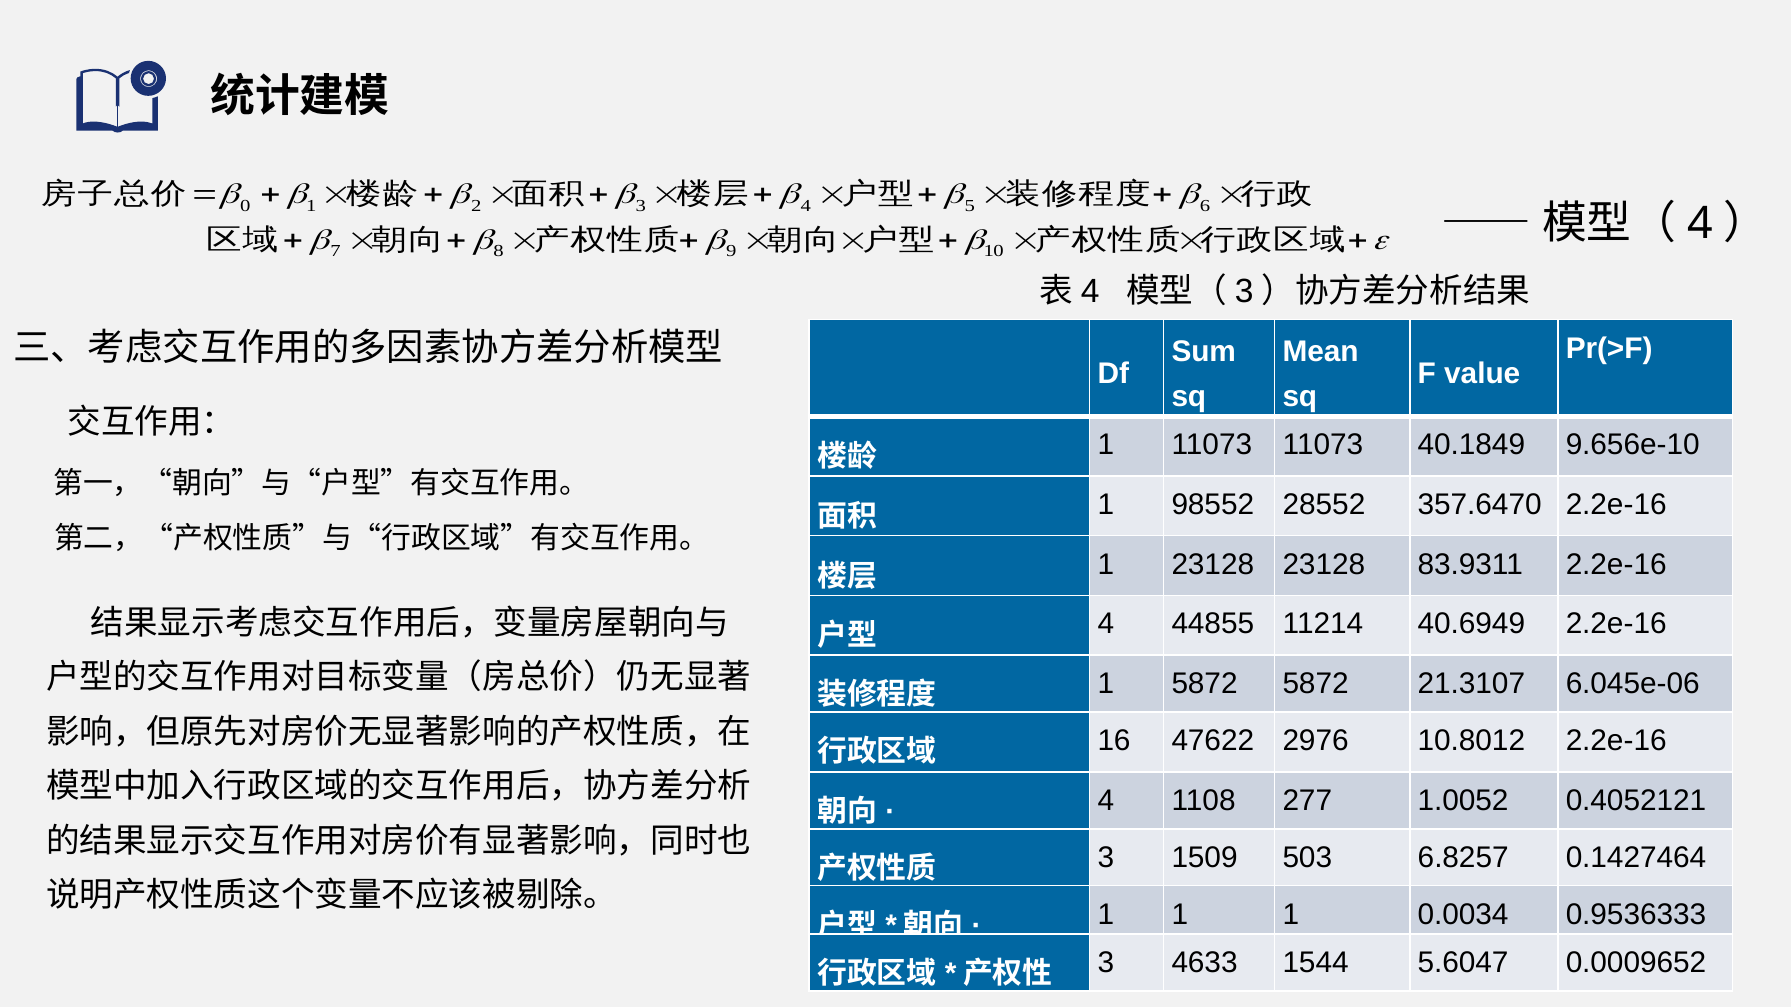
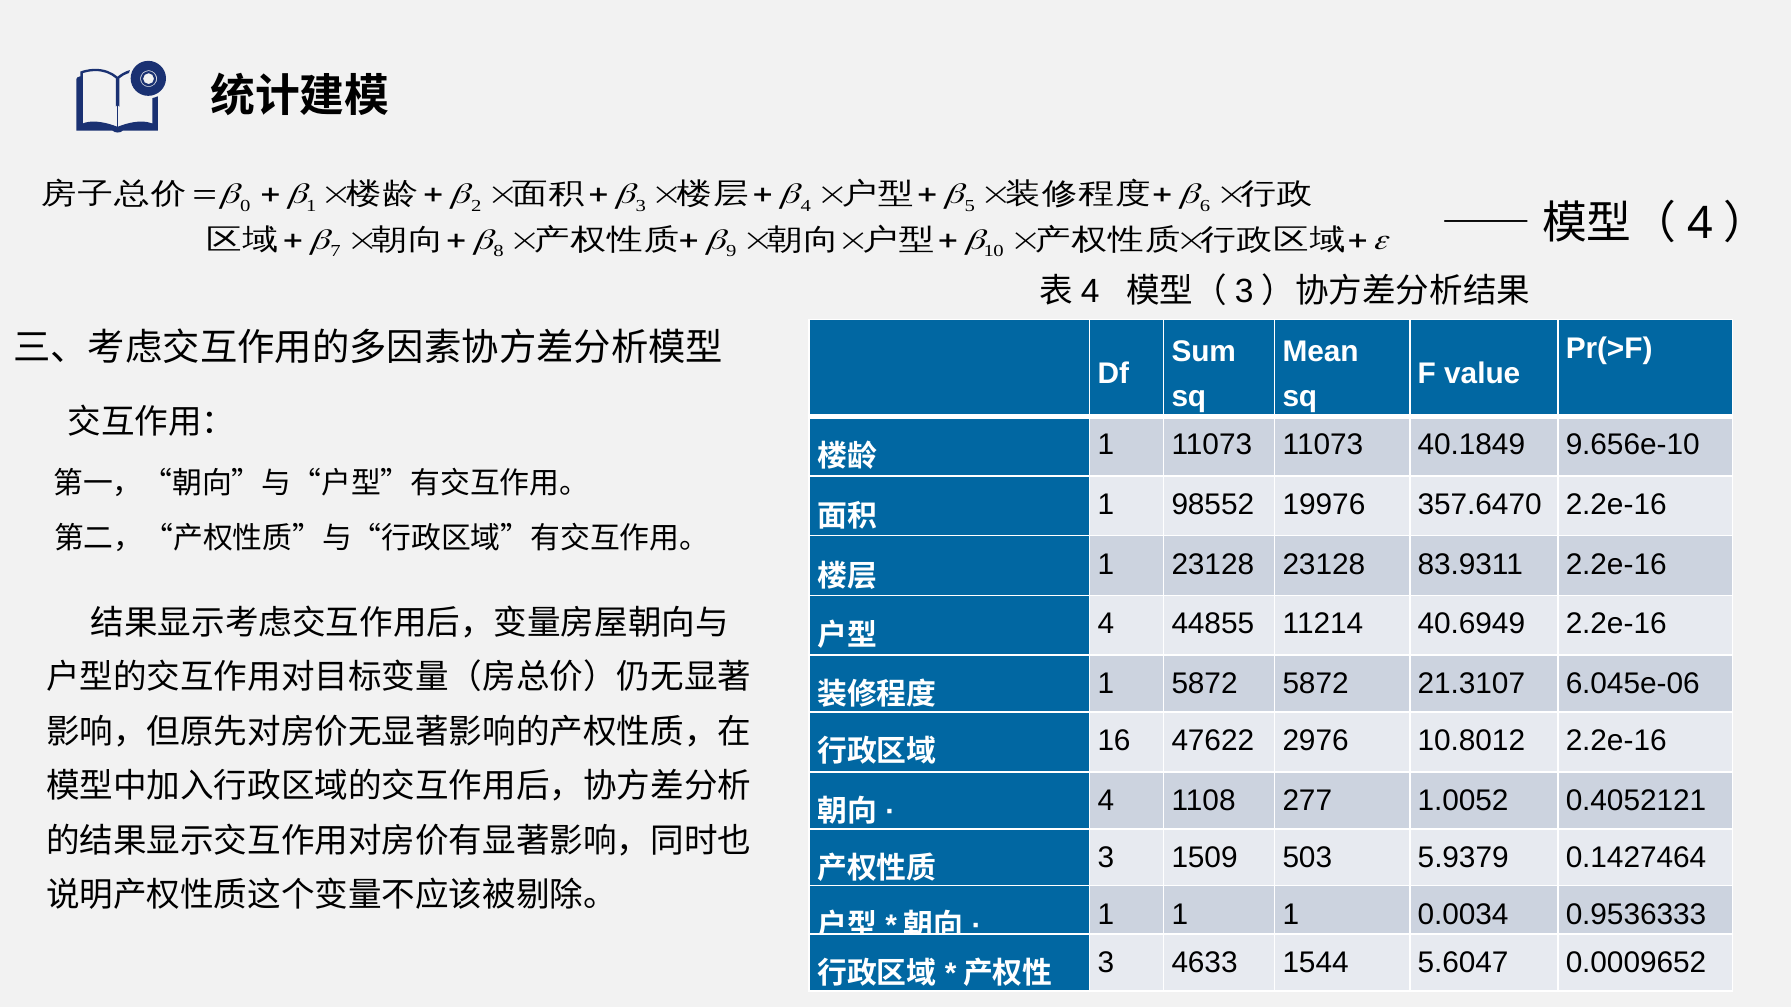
28552: 28552 -> 19976 (1324, 505)
6.8257: 6.8257 -> 5.9379 (1463, 858)
